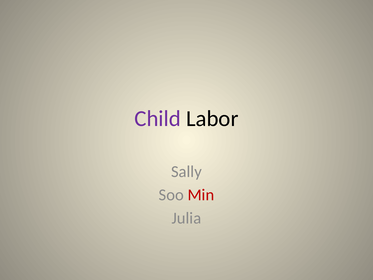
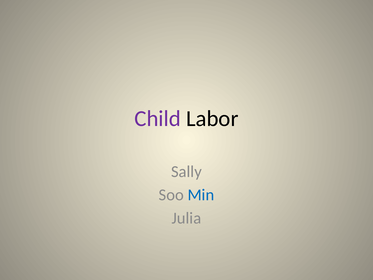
Min colour: red -> blue (201, 195)
